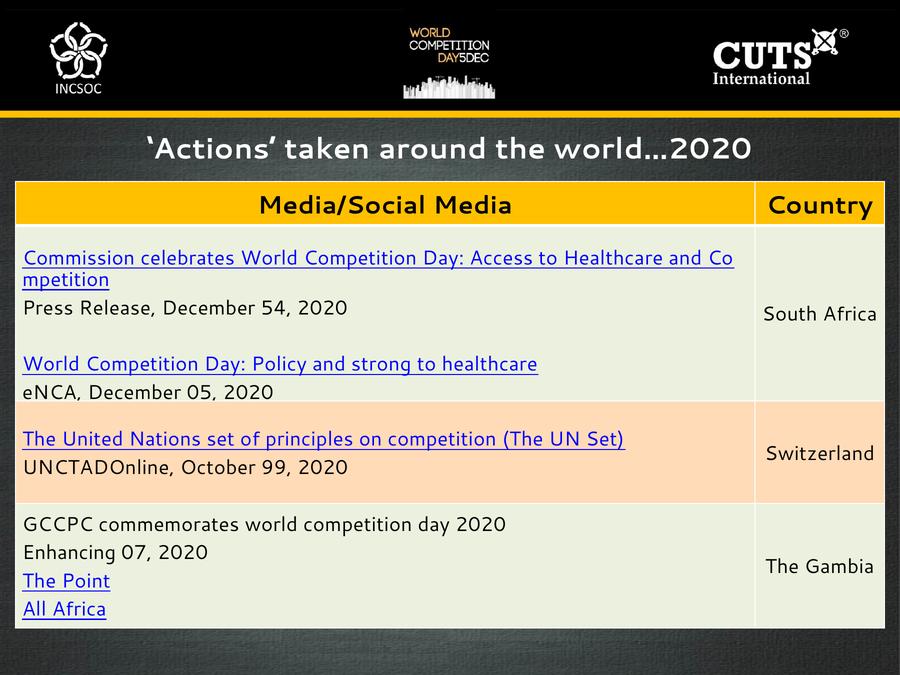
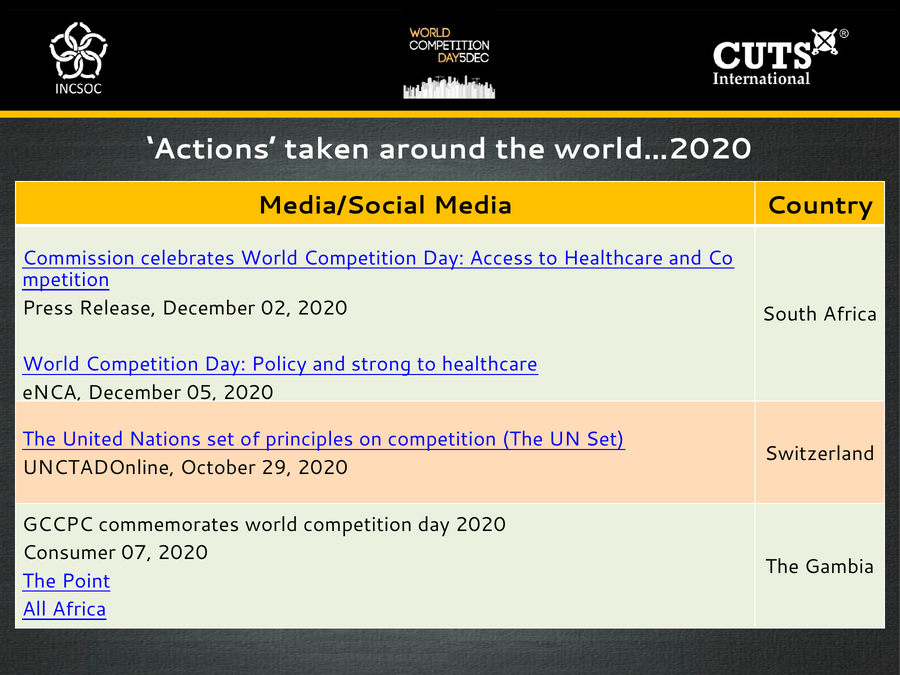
54: 54 -> 02 (276, 308)
99: 99 -> 29 (277, 468)
Enhancing: Enhancing -> Consumer (69, 553)
